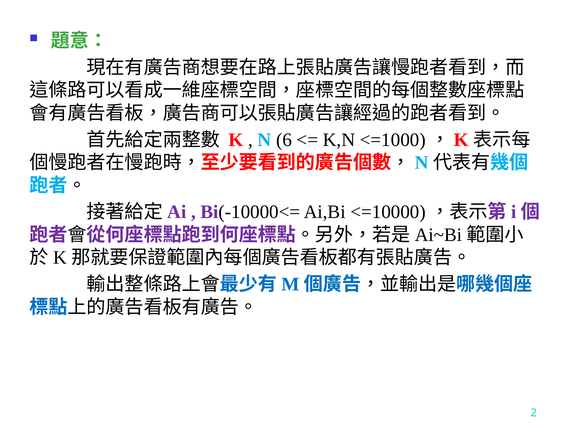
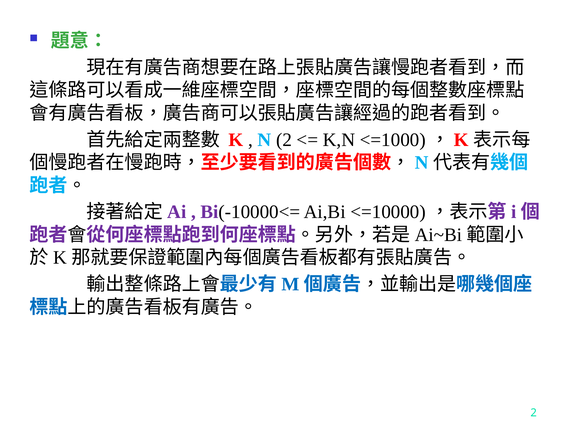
N 6: 6 -> 2 (284, 140)
